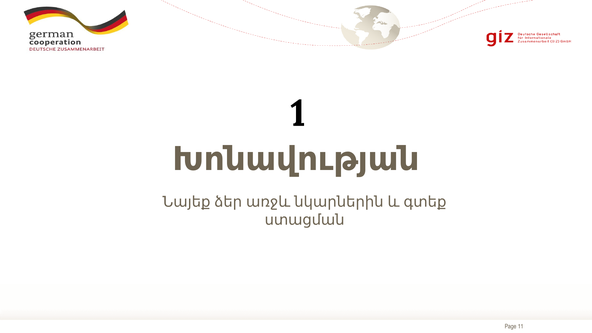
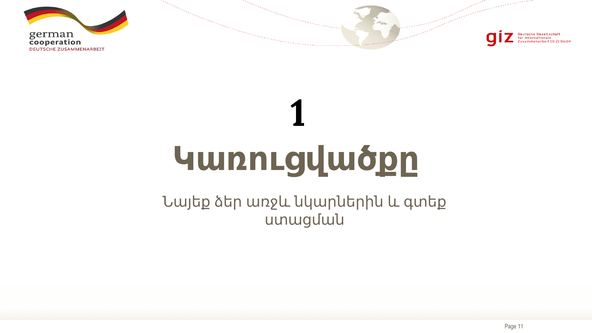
Խոնավության: Խոնավության -> Կառուցվածքը (296, 159)
